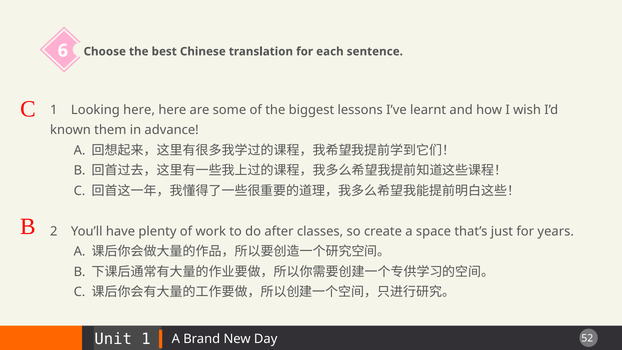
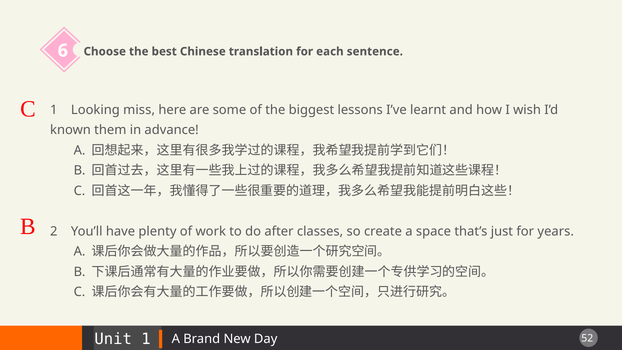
Looking here: here -> miss (139, 110)
